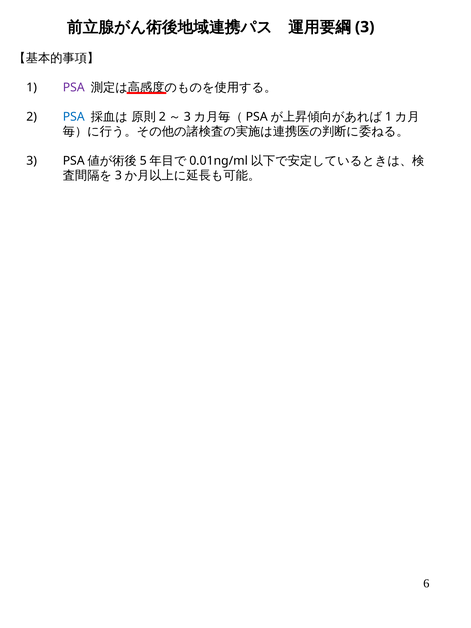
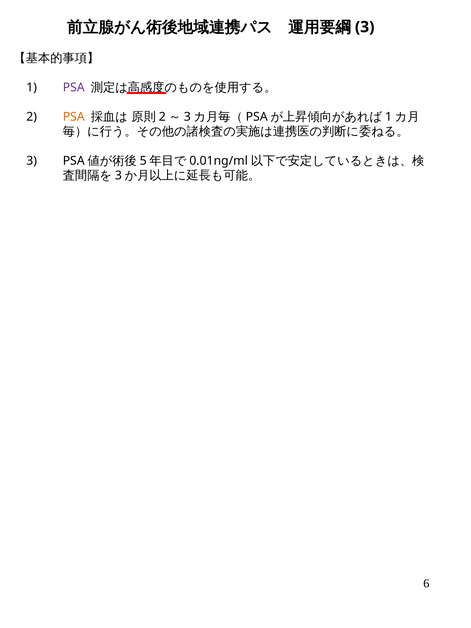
PSA colour: blue -> orange (74, 117)
